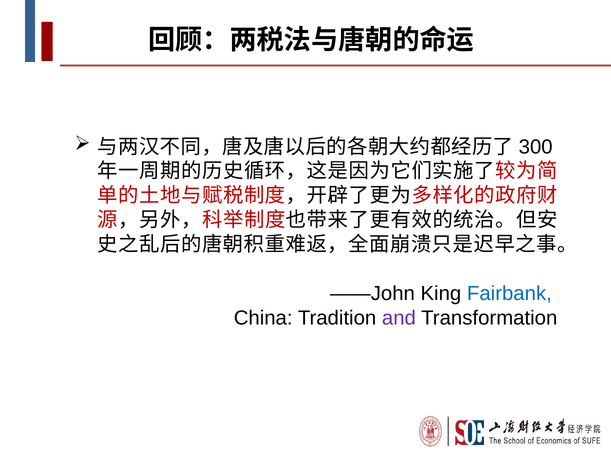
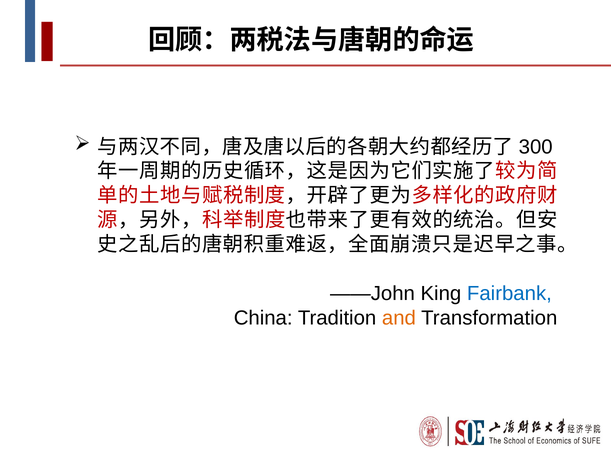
and colour: purple -> orange (399, 318)
